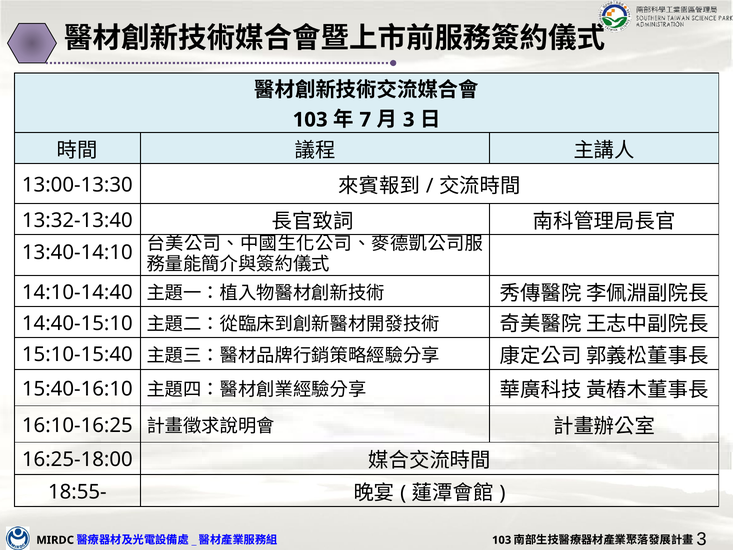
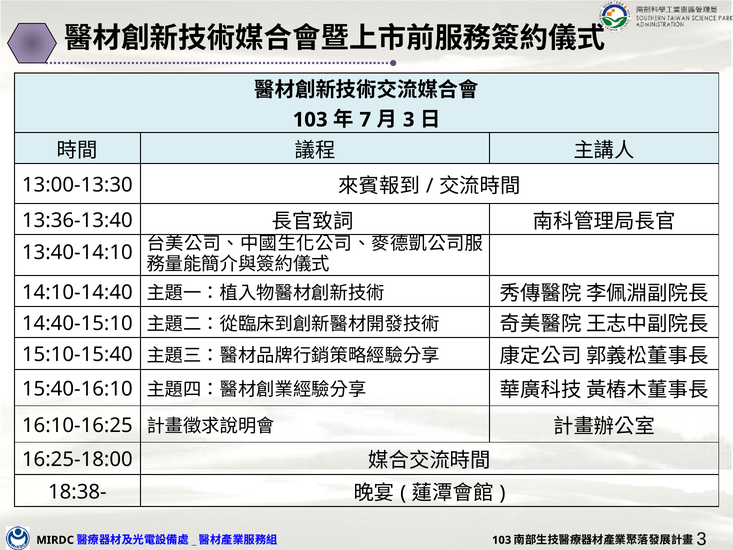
13:32-13:40: 13:32-13:40 -> 13:36-13:40 (77, 220)
18:55-: 18:55- -> 18:38- (77, 492)
